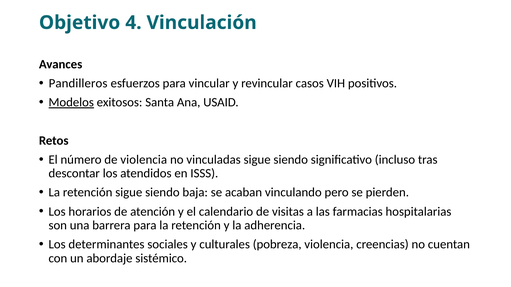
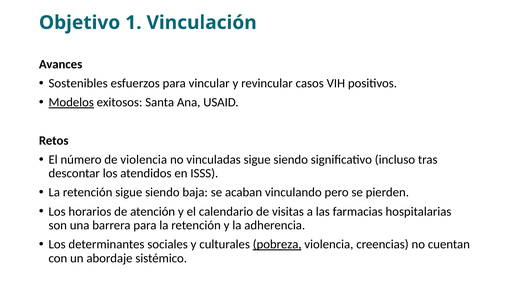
4: 4 -> 1 (133, 23)
Pandilleros: Pandilleros -> Sostenibles (78, 83)
pobreza underline: none -> present (277, 245)
